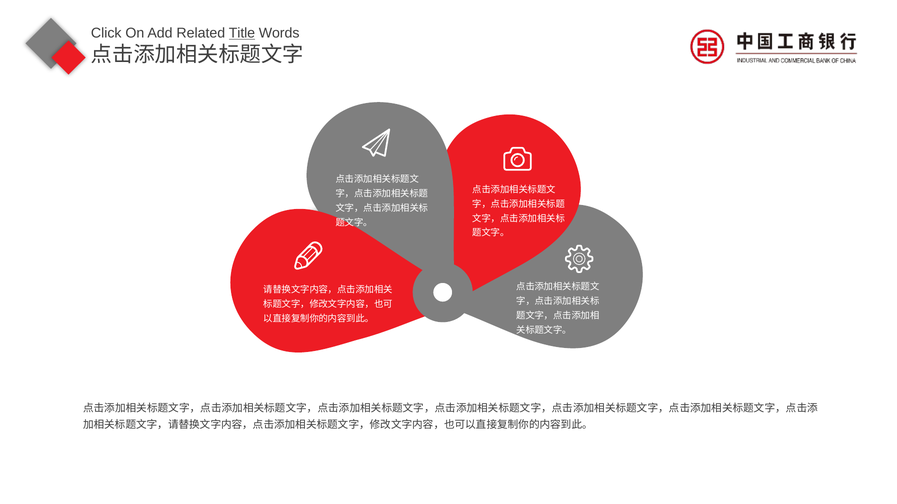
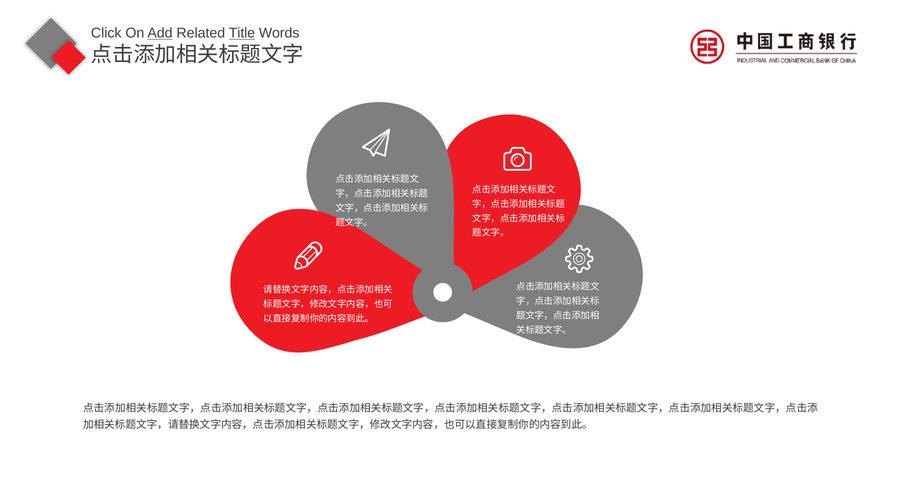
Add underline: none -> present (160, 33)
